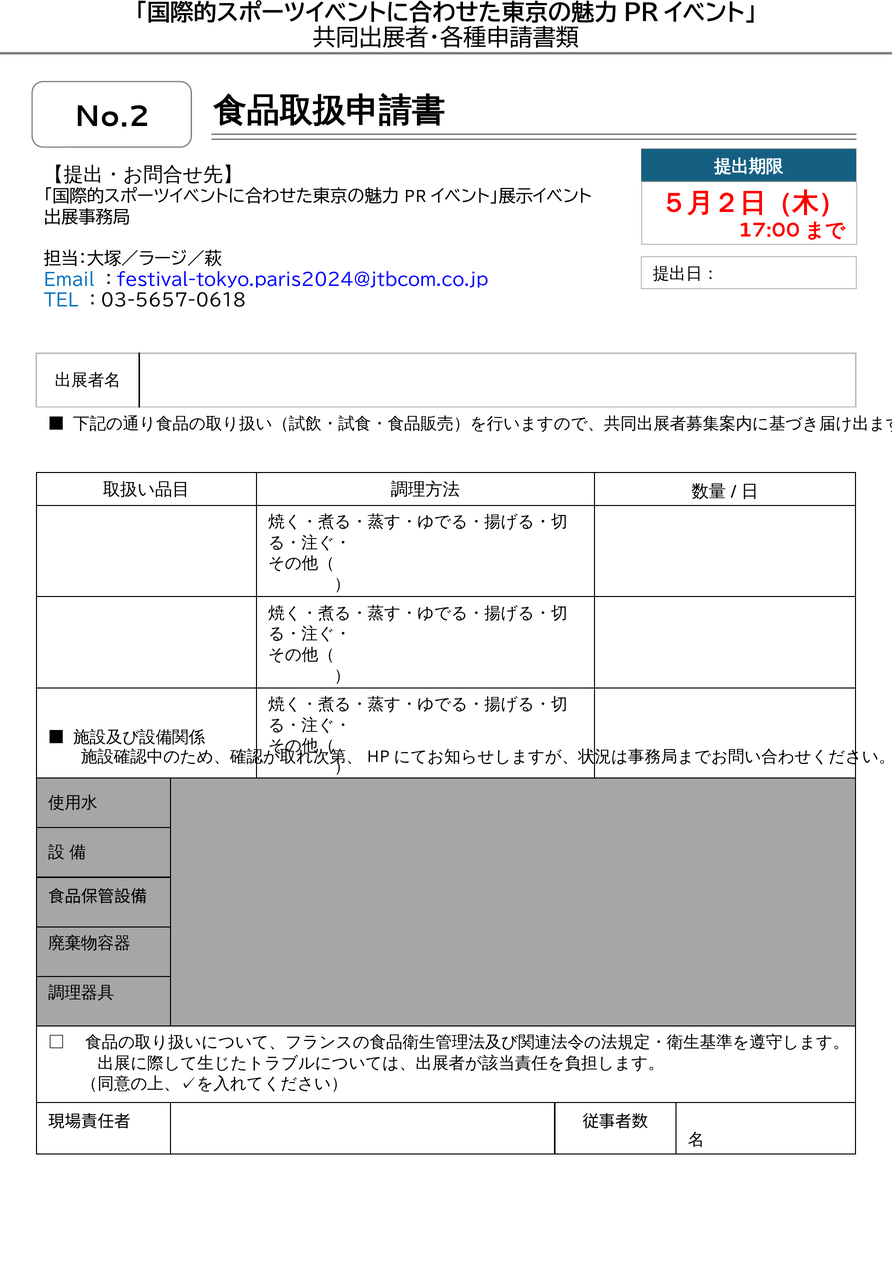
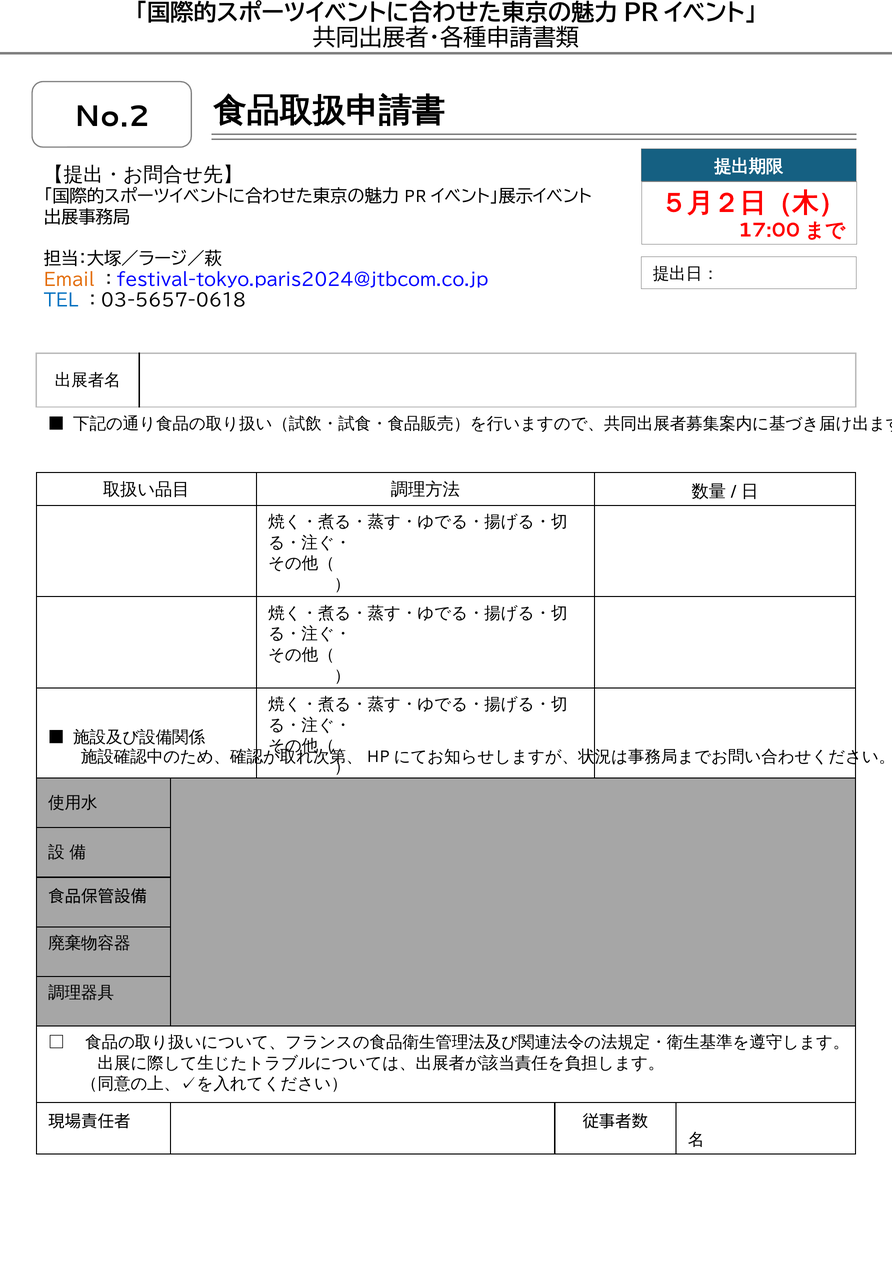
Email colour: blue -> orange (69, 280)
